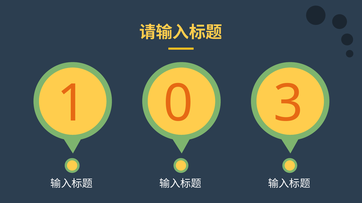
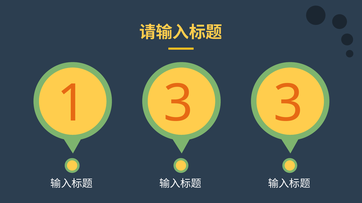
1 0: 0 -> 3 (178, 104)
